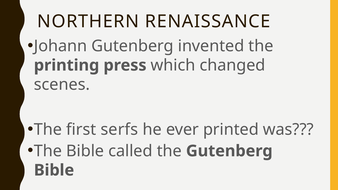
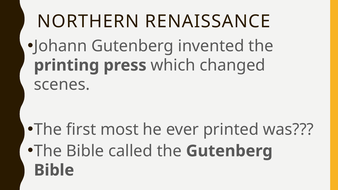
serfs: serfs -> most (119, 130)
